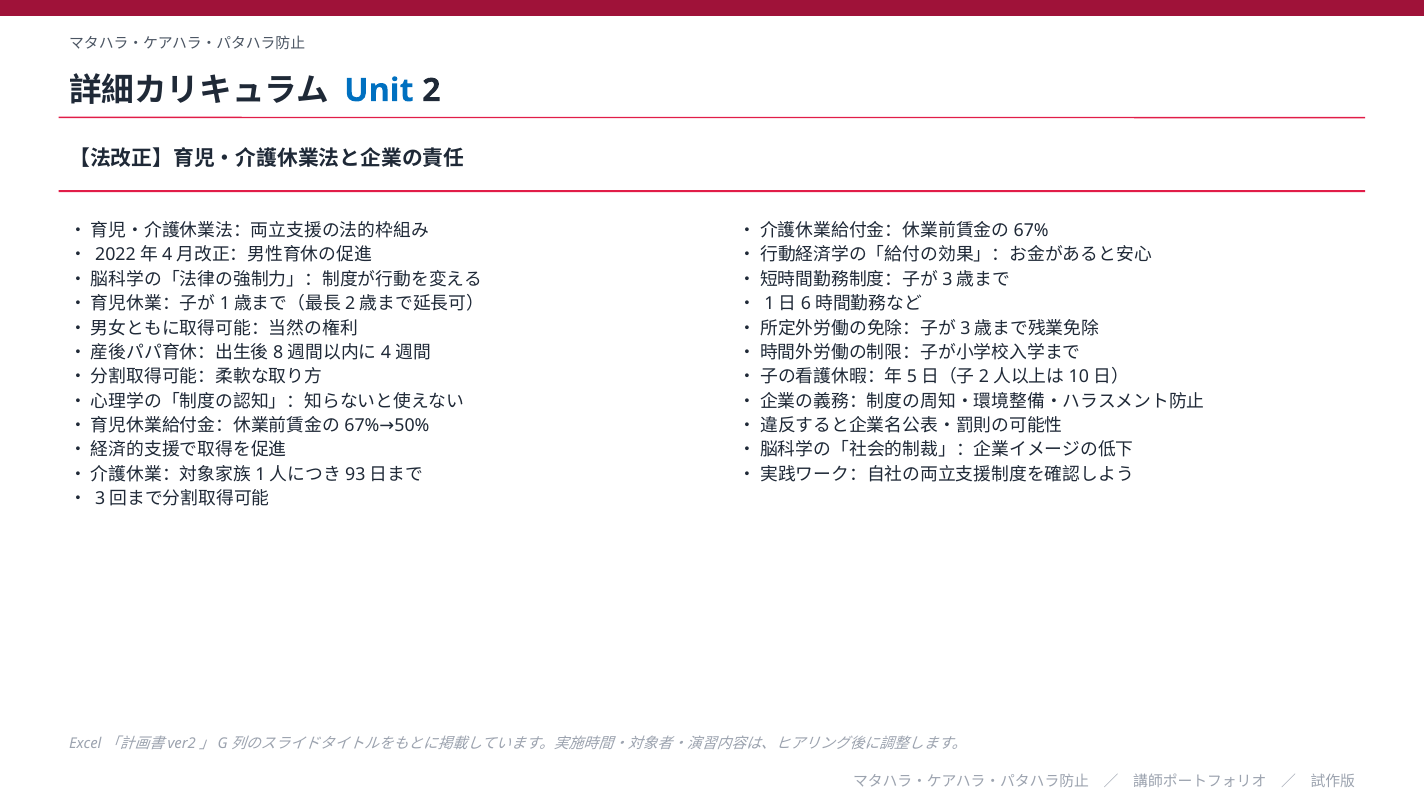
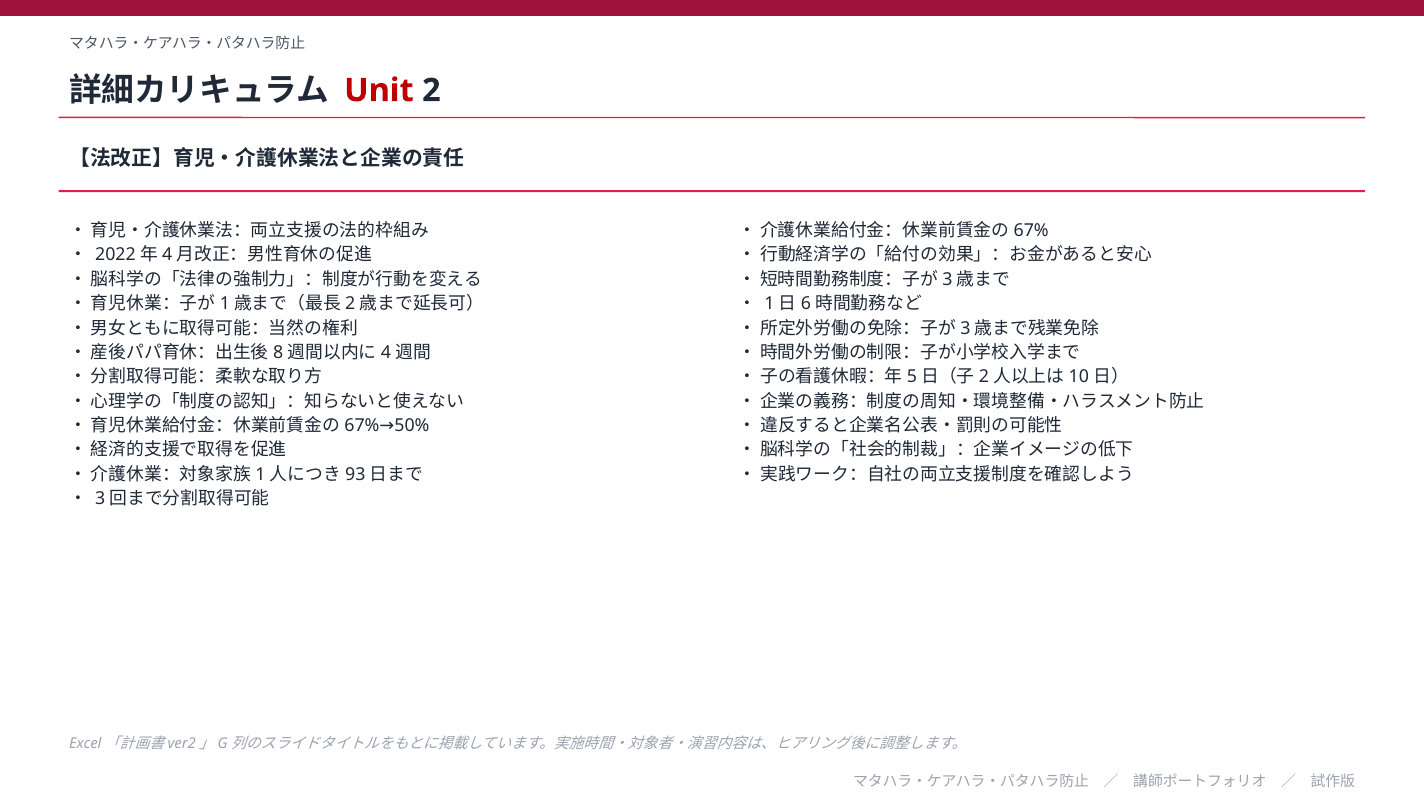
Unit colour: blue -> red (379, 90)
